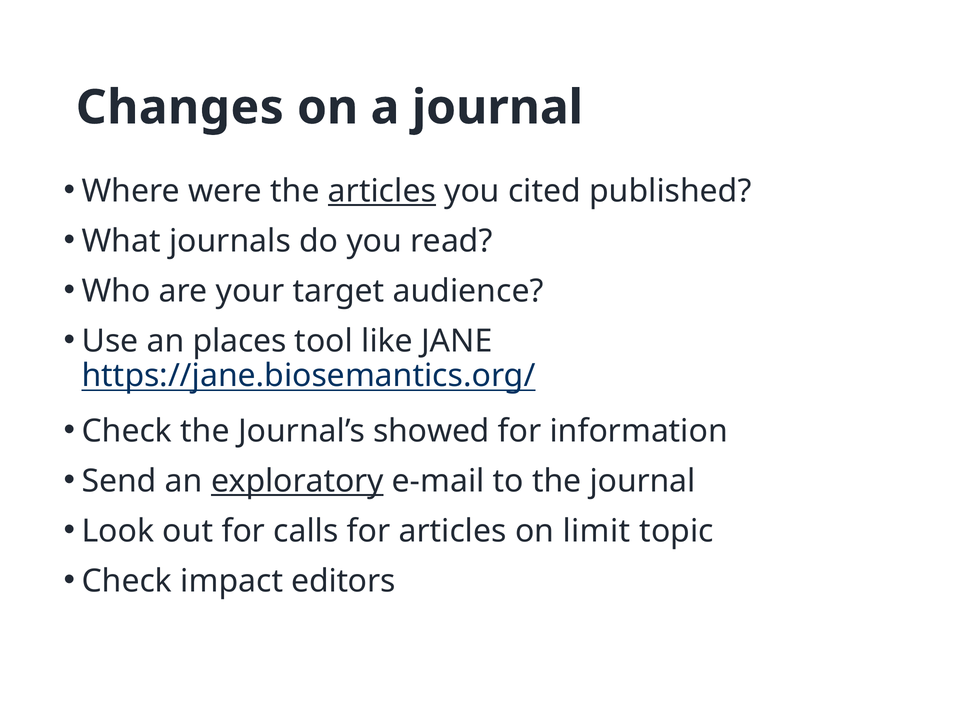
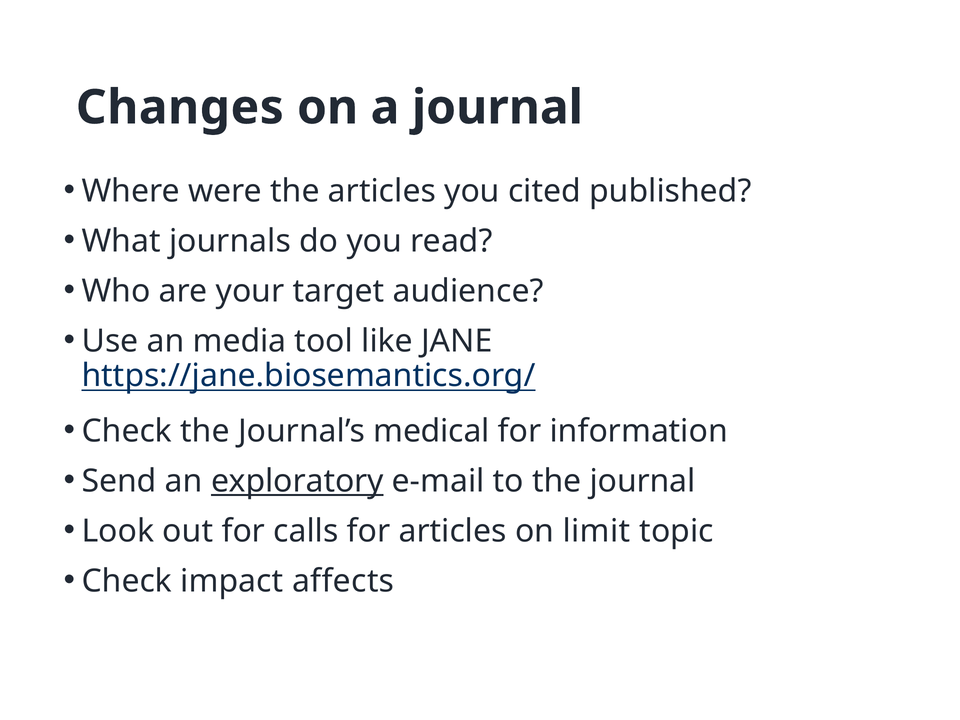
articles underline: present -> none (382, 191)
places: places -> media (240, 341)
showed: showed -> medical (431, 431)
editors: editors -> affects (343, 581)
